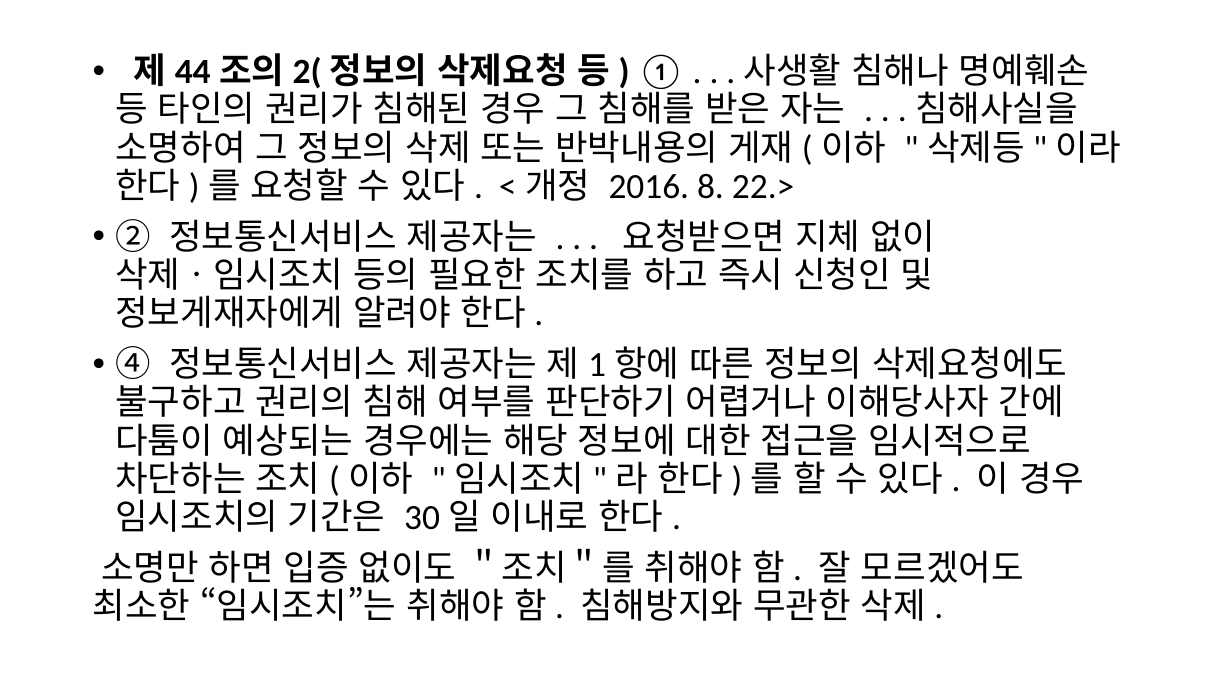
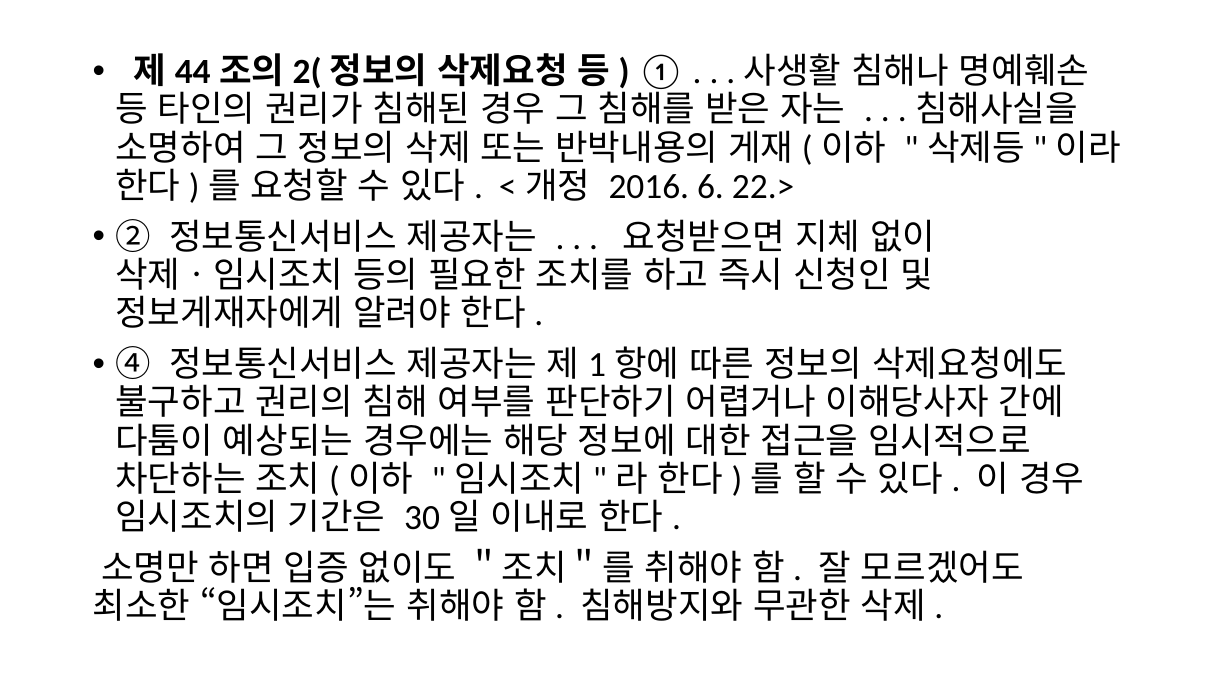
8: 8 -> 6 (710, 187)
